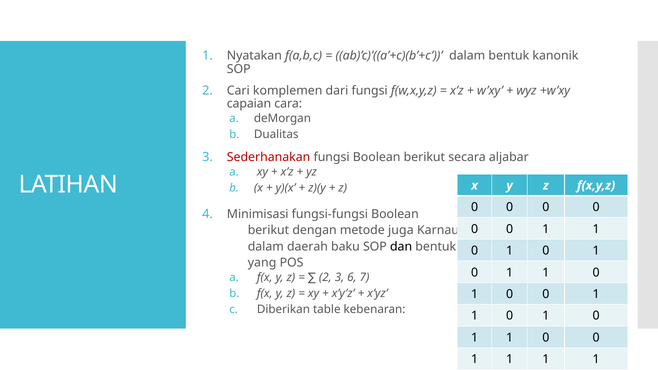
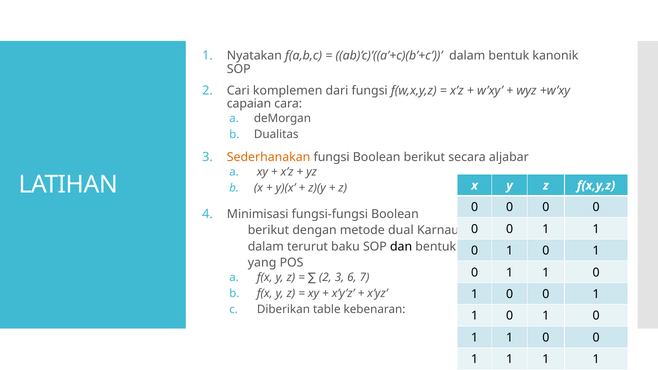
Sederhanakan colour: red -> orange (269, 157)
juga: juga -> dual (401, 230)
daerah: daerah -> terurut (307, 247)
